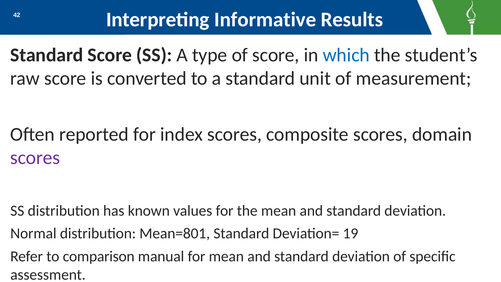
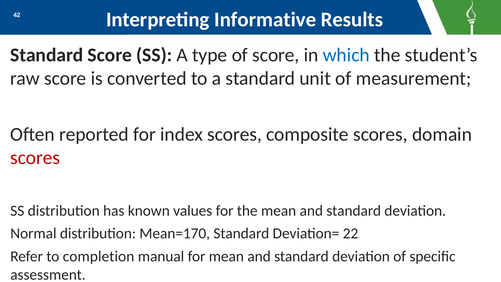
scores colour: purple -> red (35, 158)
Mean=801: Mean=801 -> Mean=170 (175, 233)
19: 19 -> 22 (351, 233)
comparison: comparison -> completion (99, 256)
